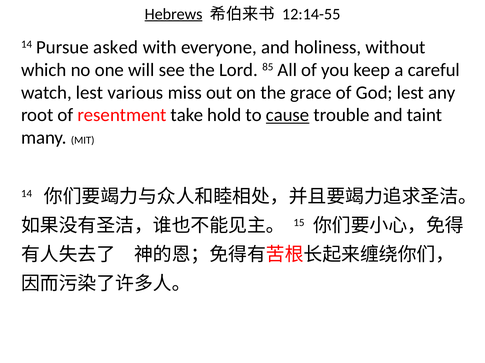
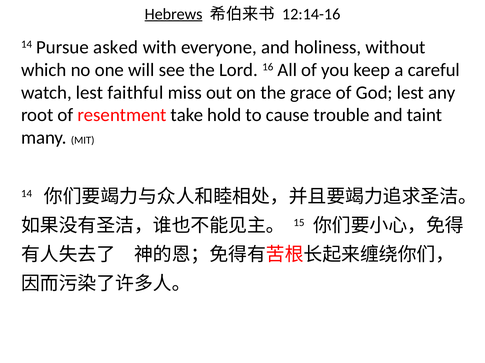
12:14-55: 12:14-55 -> 12:14-16 (311, 14)
85: 85 -> 16 (268, 67)
various: various -> faithful (135, 93)
cause underline: present -> none (288, 115)
